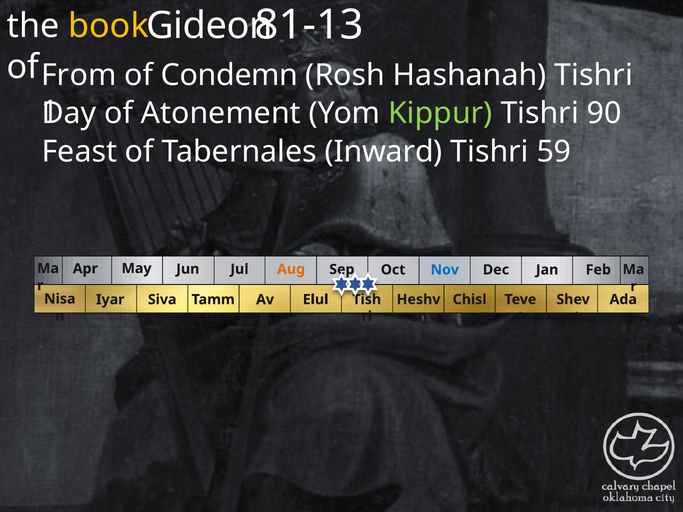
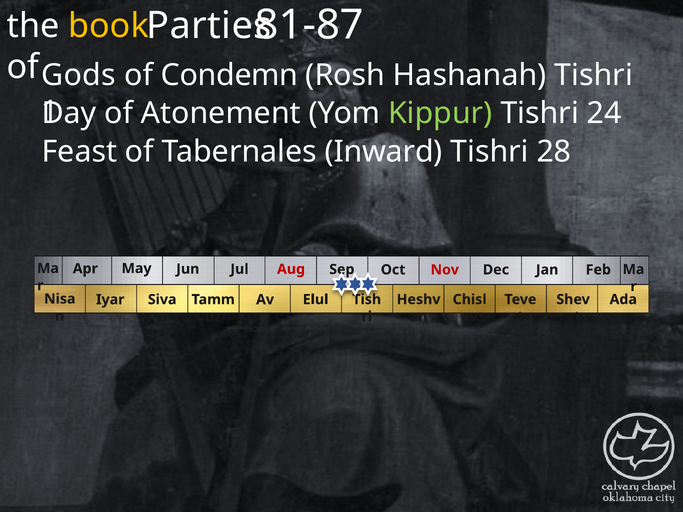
81-13: 81-13 -> 81-87 (309, 25)
Gideon: Gideon -> Parties (209, 26)
From: From -> Gods (79, 75)
90: 90 -> 24 (604, 113)
59: 59 -> 28 (554, 152)
Aug colour: orange -> red (291, 269)
Nov colour: blue -> red (445, 270)
